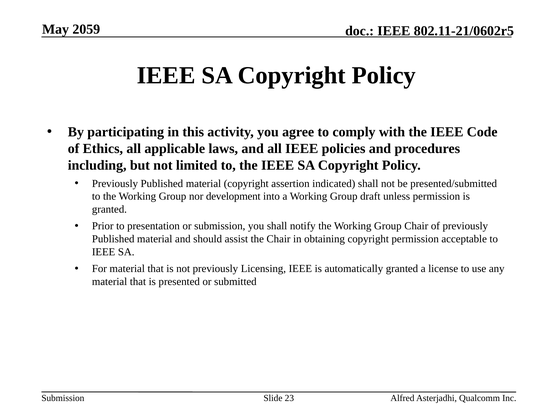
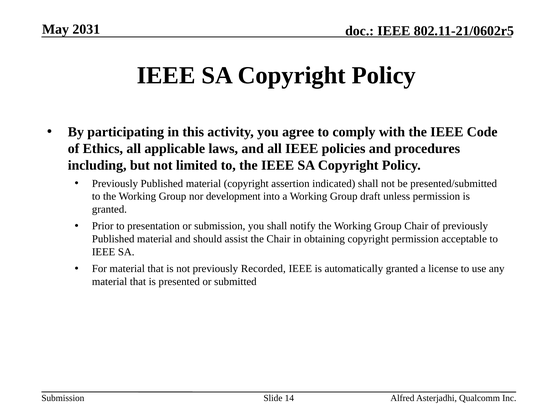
2059: 2059 -> 2031 (86, 29)
Licensing: Licensing -> Recorded (263, 269)
23: 23 -> 14 (289, 398)
